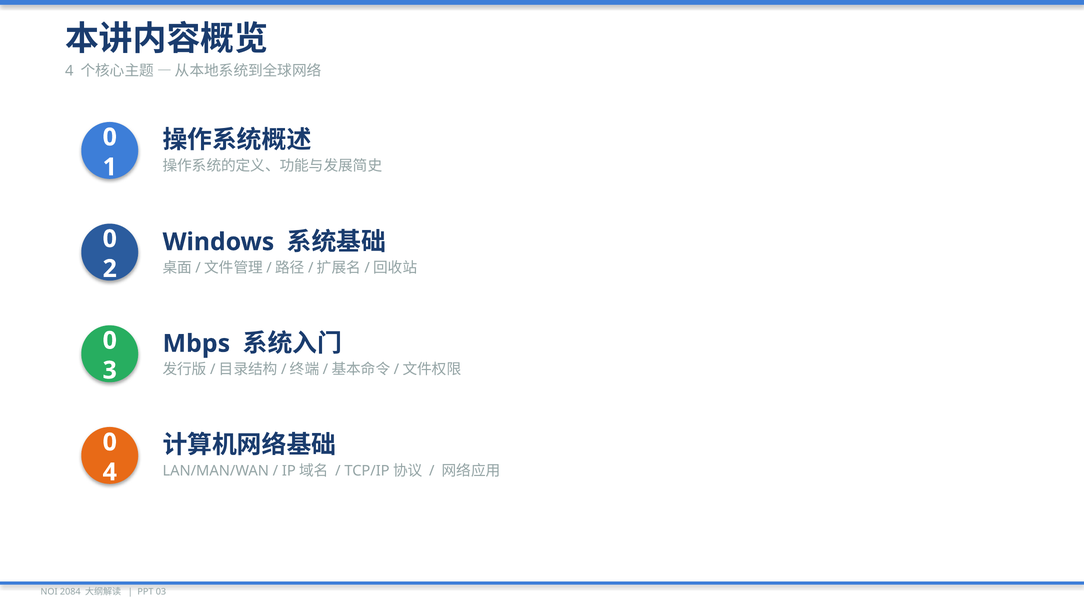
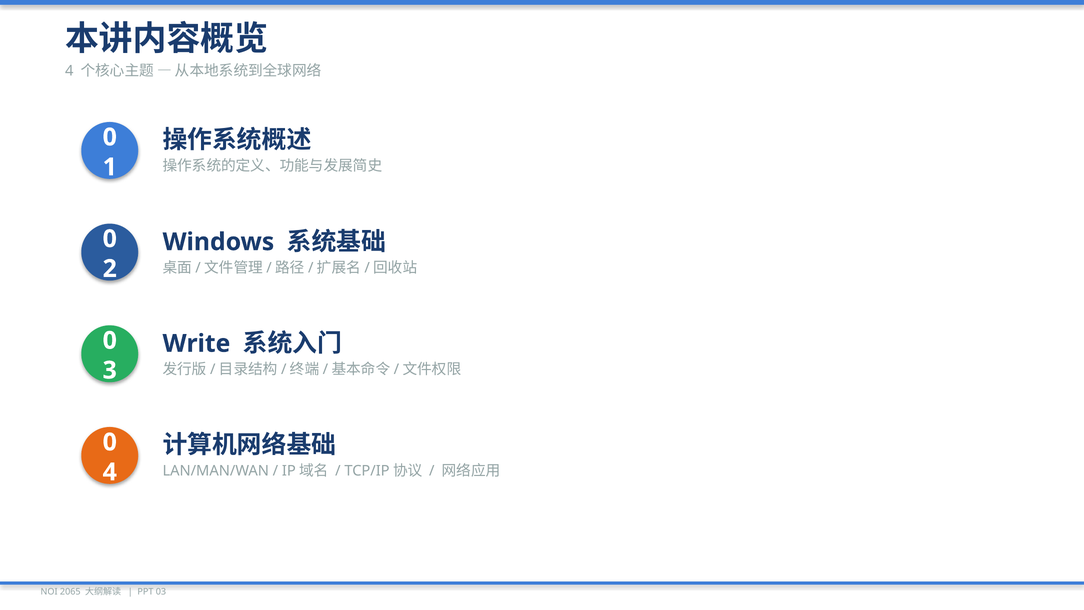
Mbps: Mbps -> Write (196, 343)
2084: 2084 -> 2065 (70, 591)
